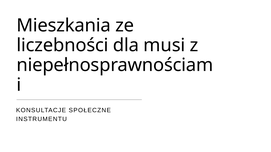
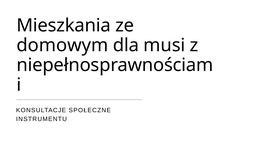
liczebności: liczebności -> domowym (62, 45)
